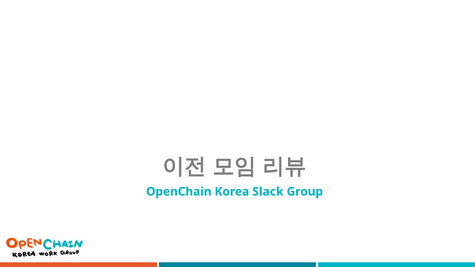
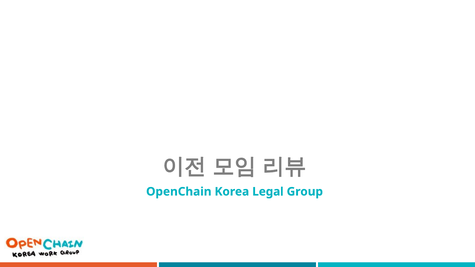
Slack: Slack -> Legal (268, 192)
